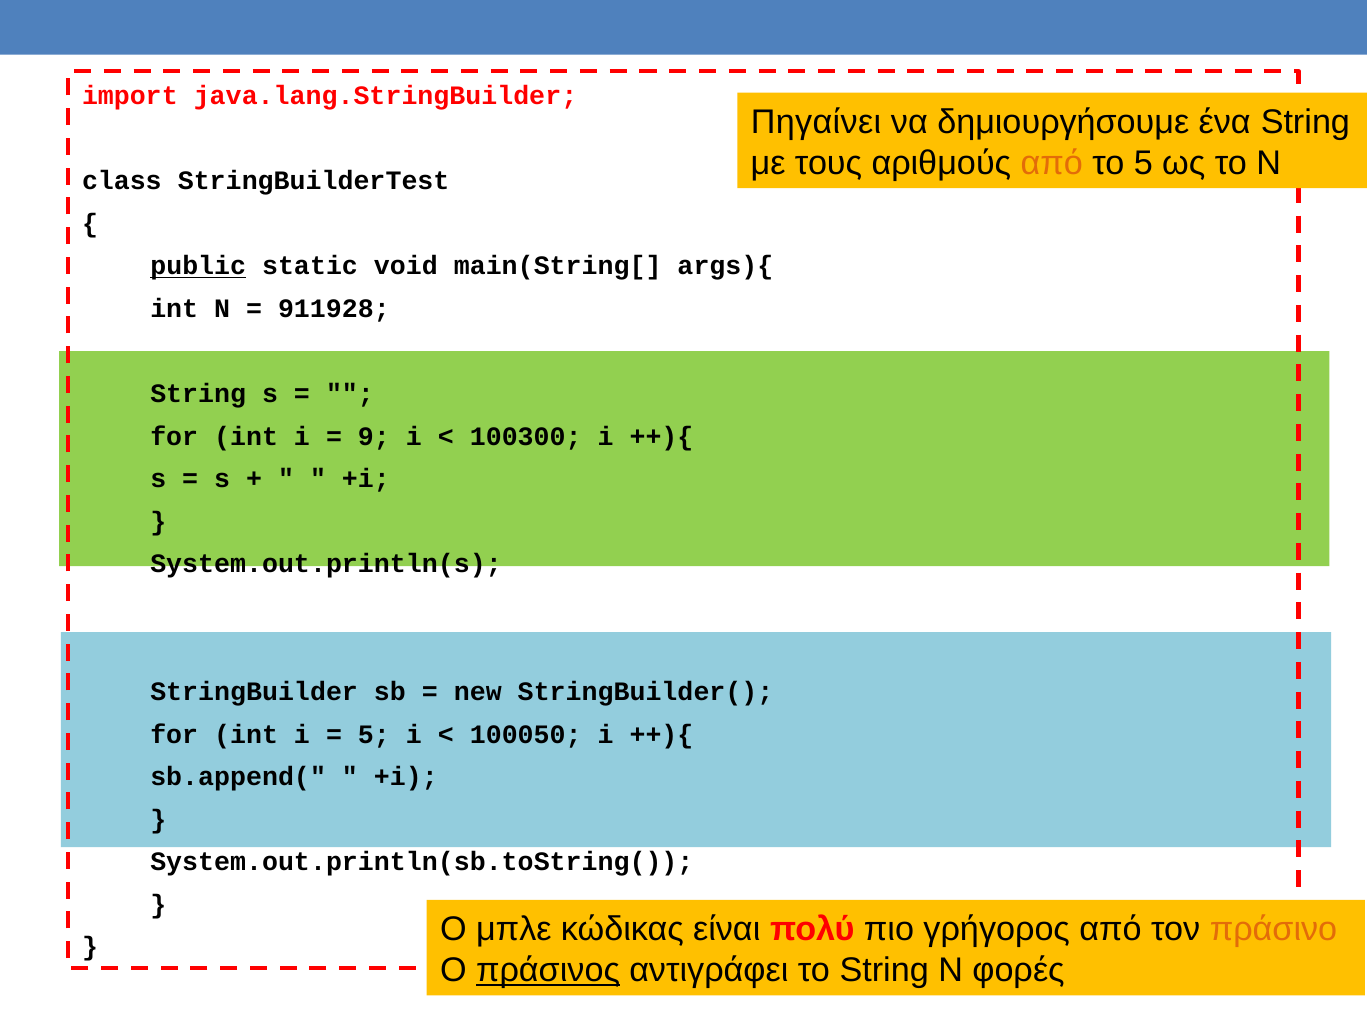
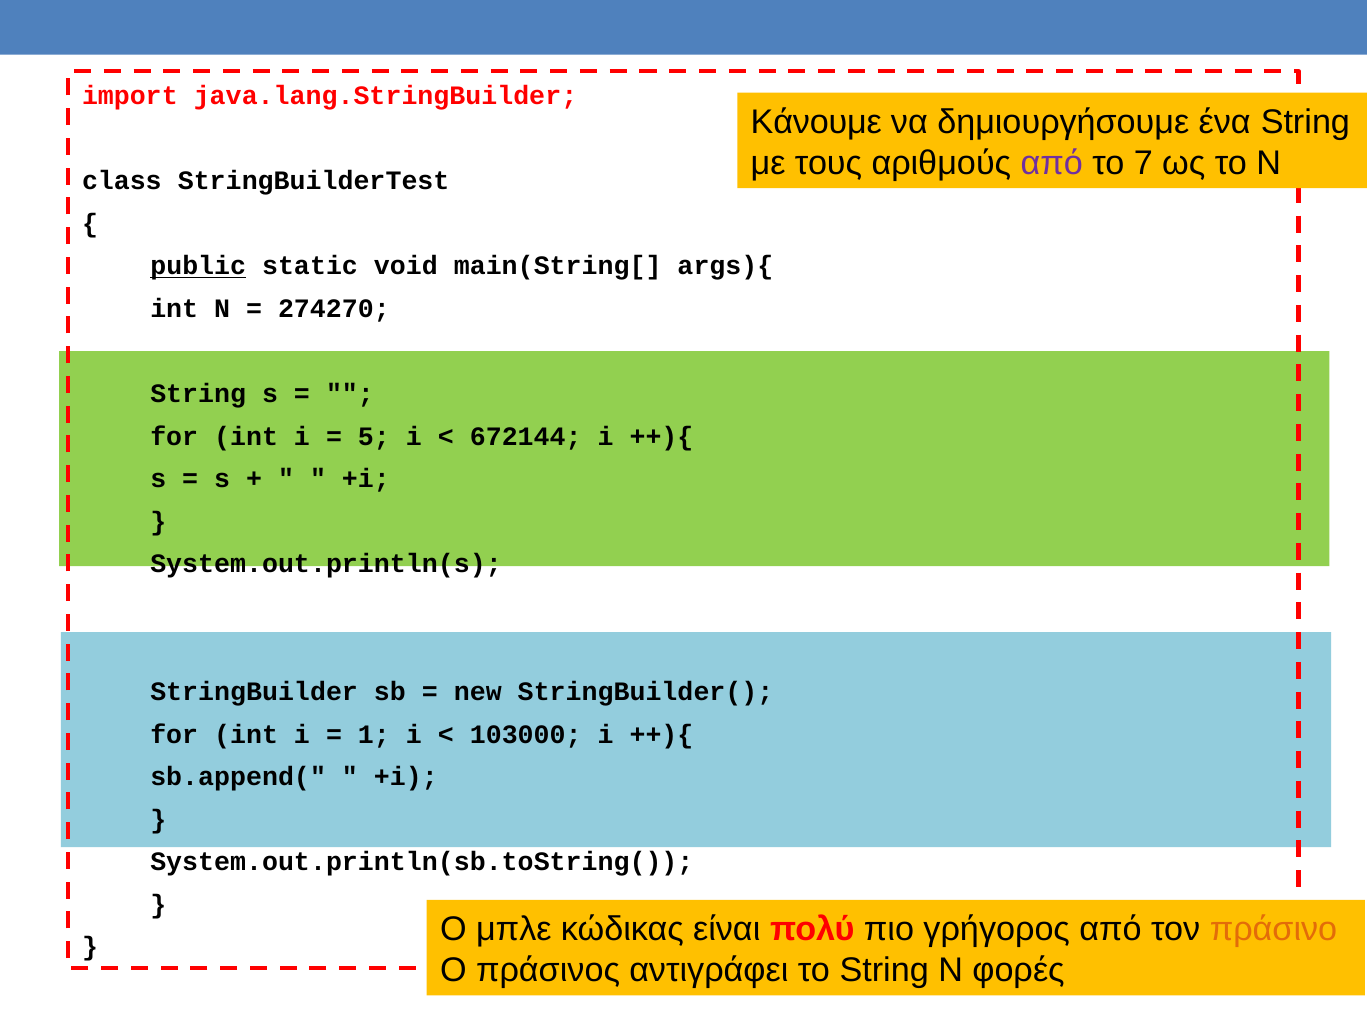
Πηγαίνει: Πηγαίνει -> Κάνουμε (816, 122)
από colour: orange -> purple (1052, 163)
το 5: 5 -> 7 (1143, 163)
911928: 911928 -> 274270 (334, 309)
9: 9 -> 5 (374, 436)
100300: 100300 -> 672144 (526, 436)
5: 5 -> 1 (374, 734)
100050: 100050 -> 103000 (526, 734)
πράσινος underline: present -> none (548, 971)
